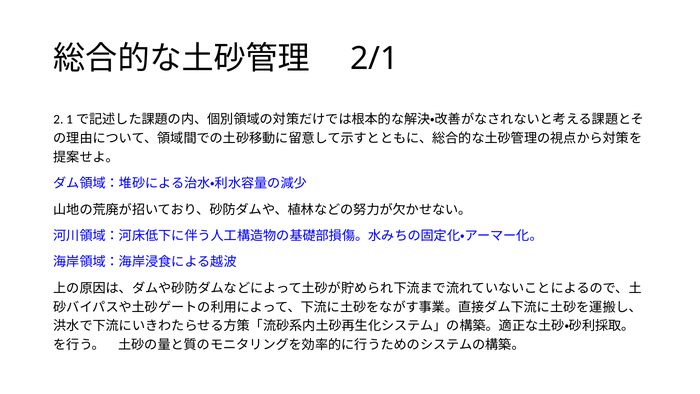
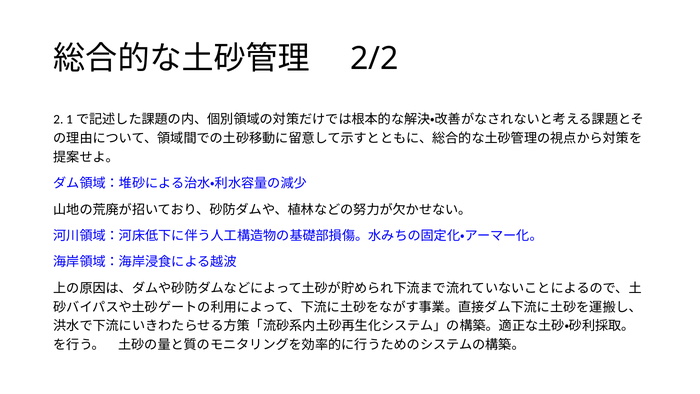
2/1: 2/1 -> 2/2 (374, 59)
